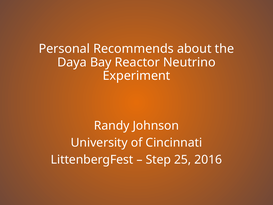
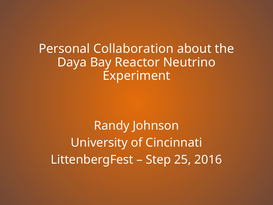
Recommends: Recommends -> Collaboration (133, 49)
